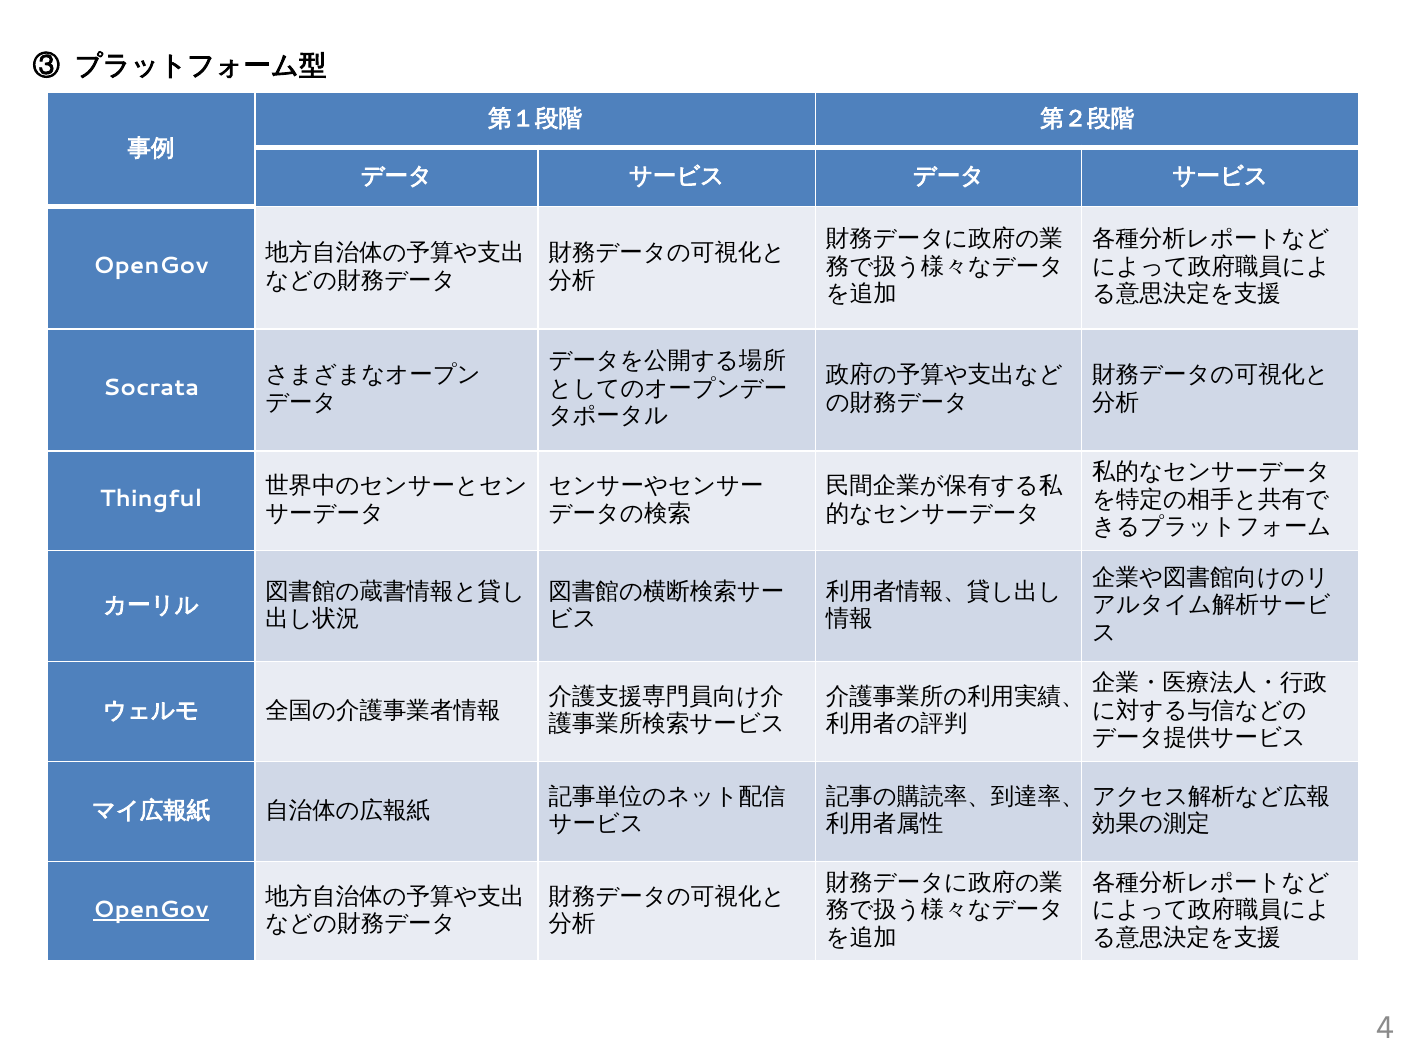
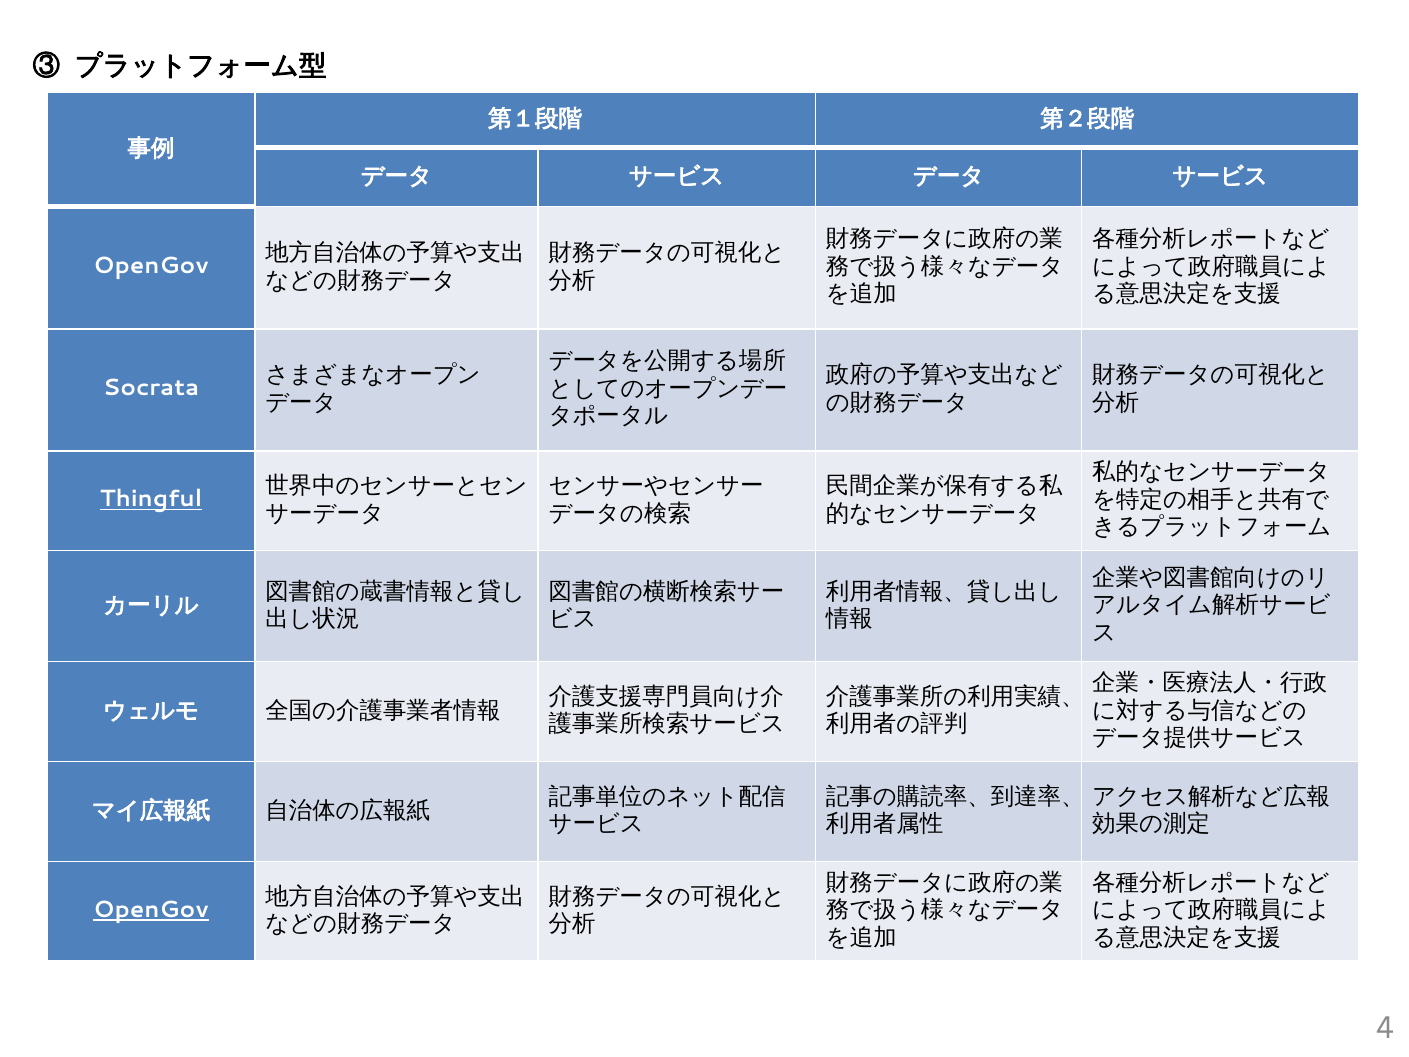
Thingful underline: none -> present (151, 499)
